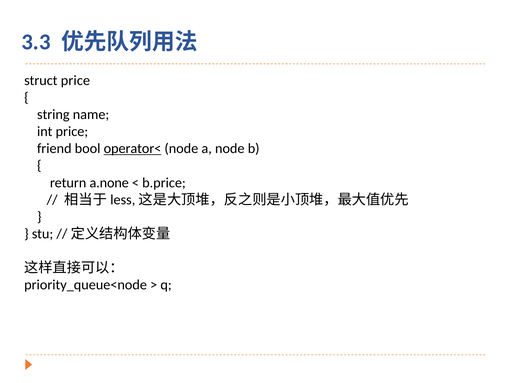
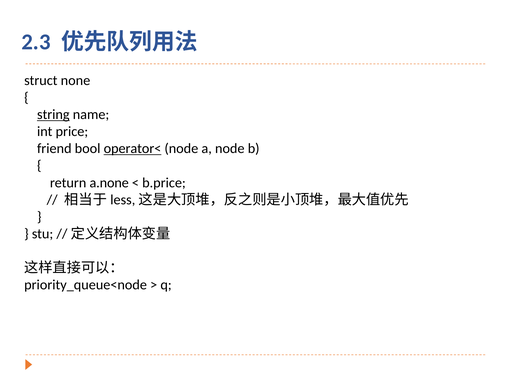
3.3: 3.3 -> 2.3 (36, 42)
struct price: price -> none (75, 81)
string underline: none -> present (53, 115)
